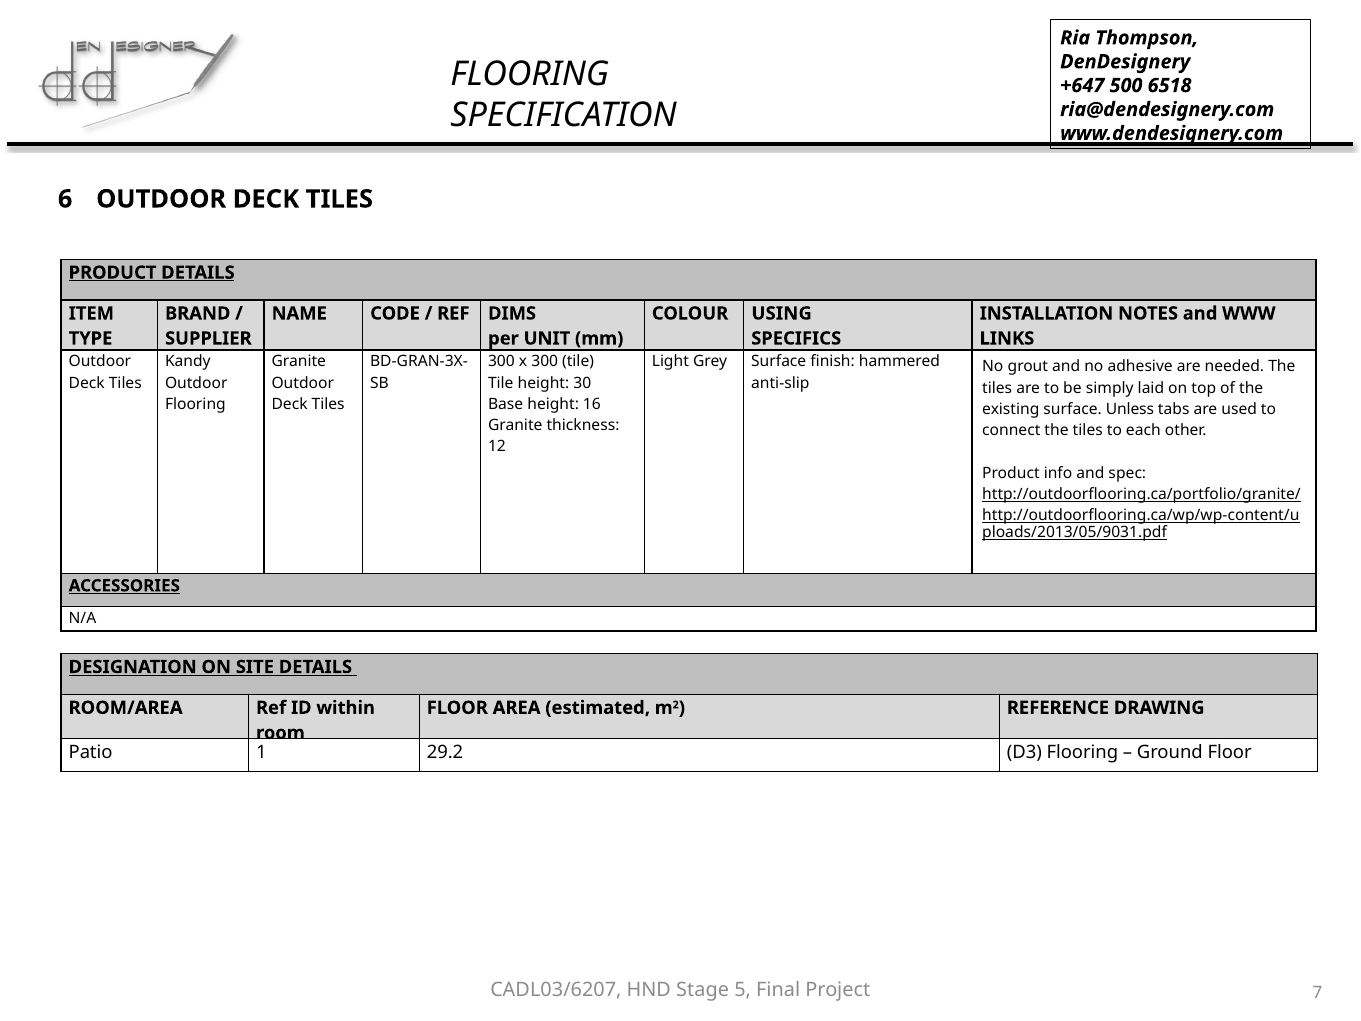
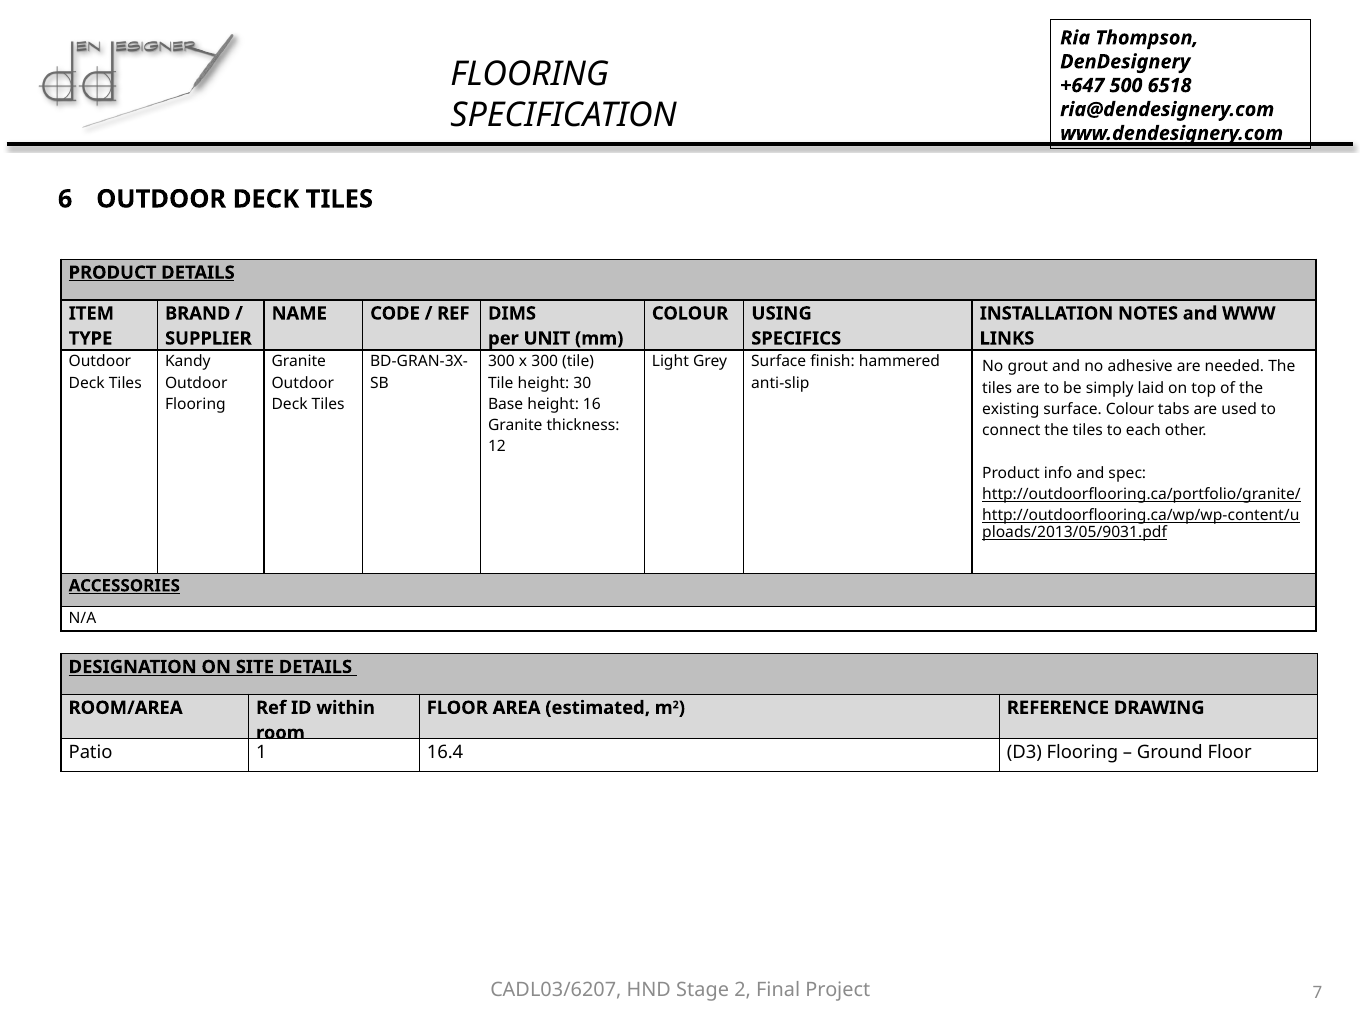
surface Unless: Unless -> Colour (1130, 409)
29.2: 29.2 -> 16.4 (445, 752)
5: 5 -> 2 (743, 989)
